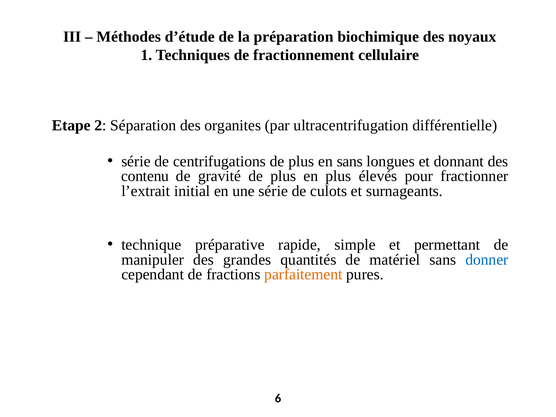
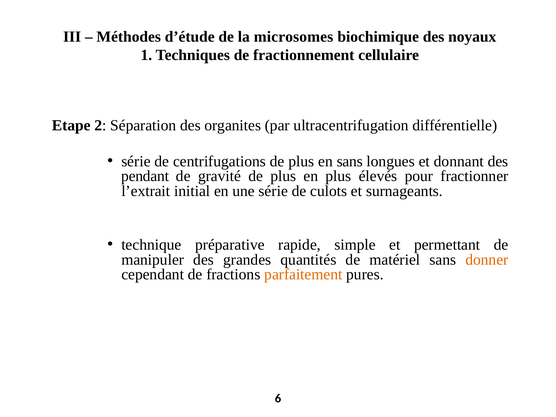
préparation: préparation -> microsomes (294, 37)
contenu: contenu -> pendant (145, 176)
donner colour: blue -> orange (487, 260)
